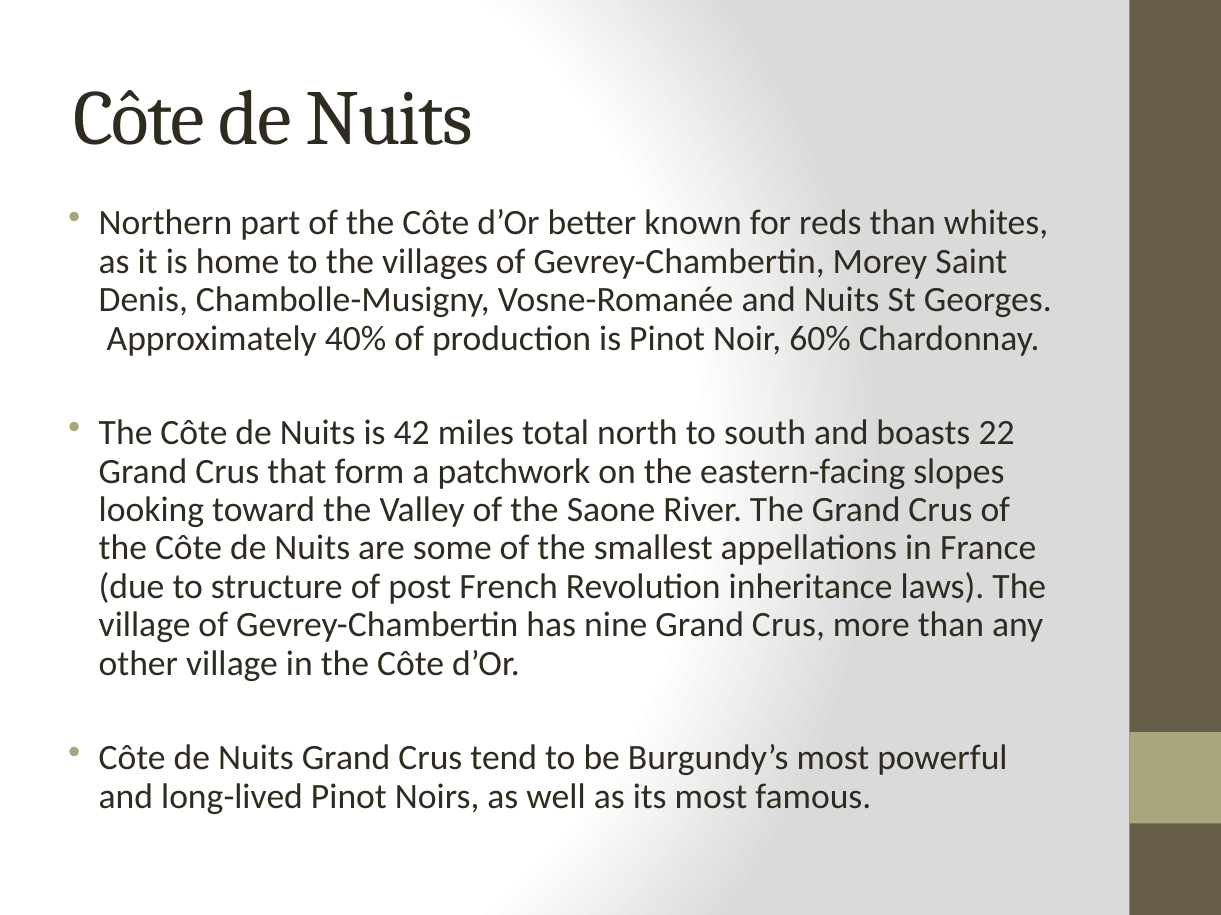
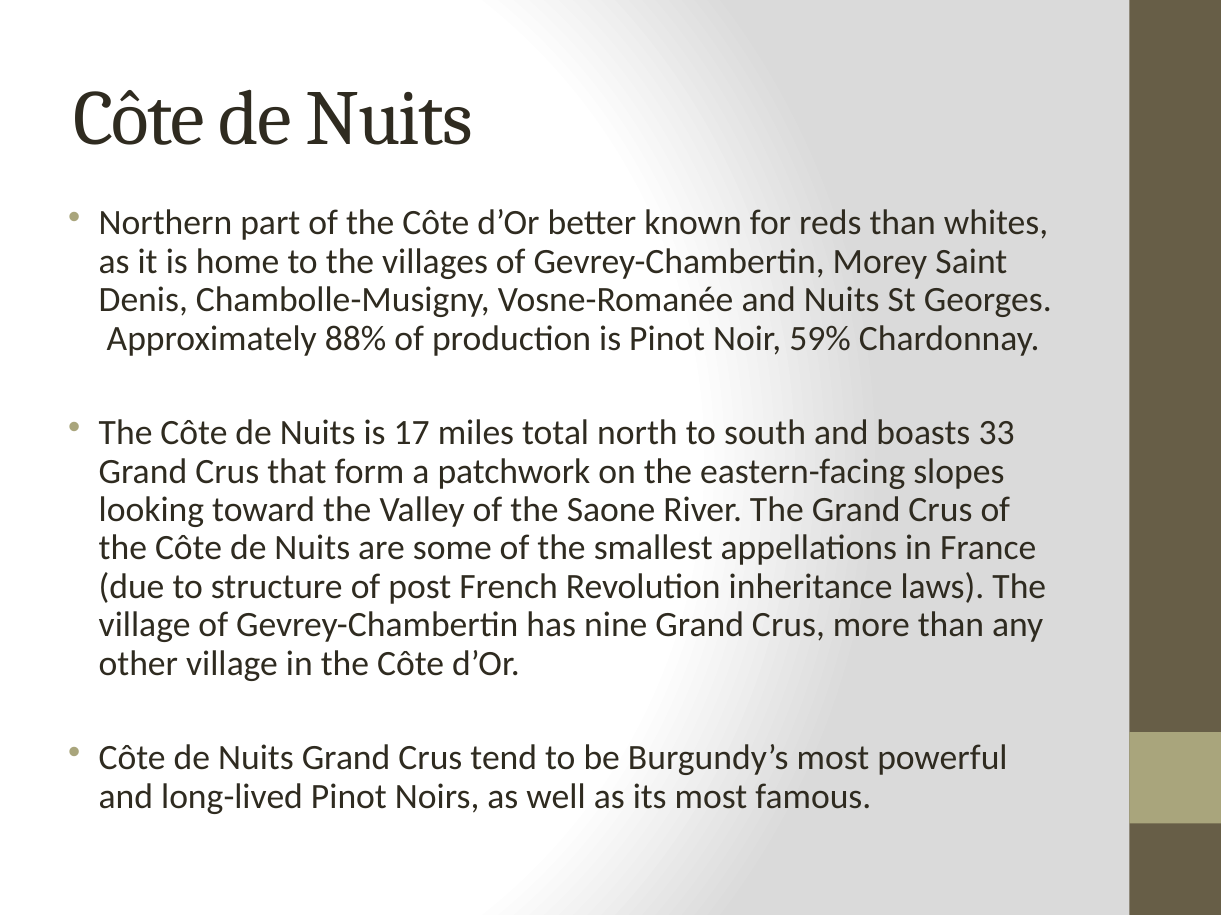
40%: 40% -> 88% (356, 339)
60%: 60% -> 59% (820, 339)
42: 42 -> 17 (412, 433)
22: 22 -> 33 (997, 433)
